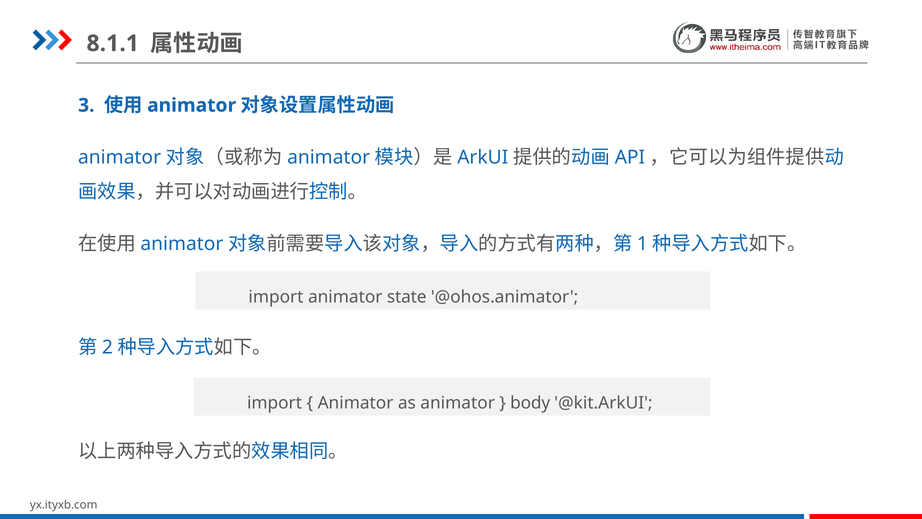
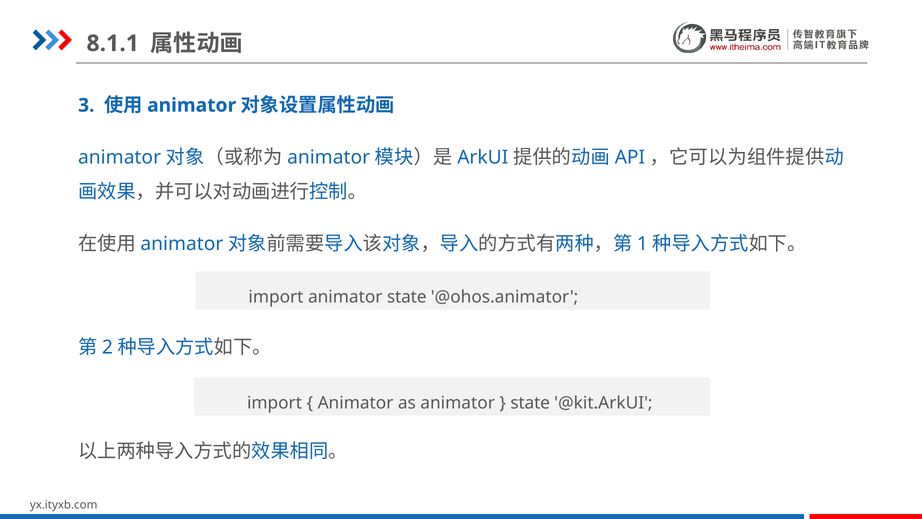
body: body -> state (530, 403)
